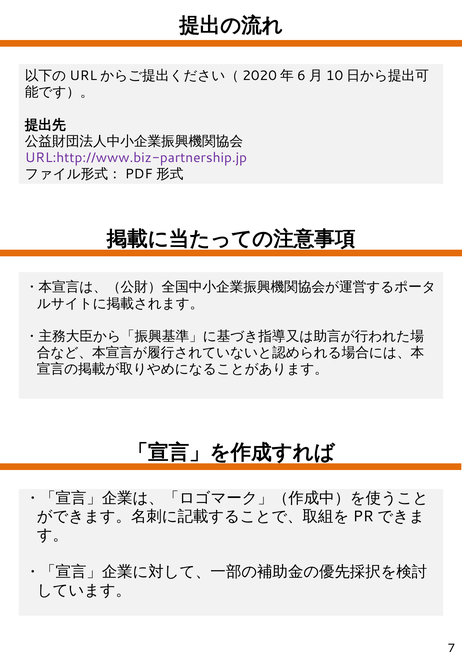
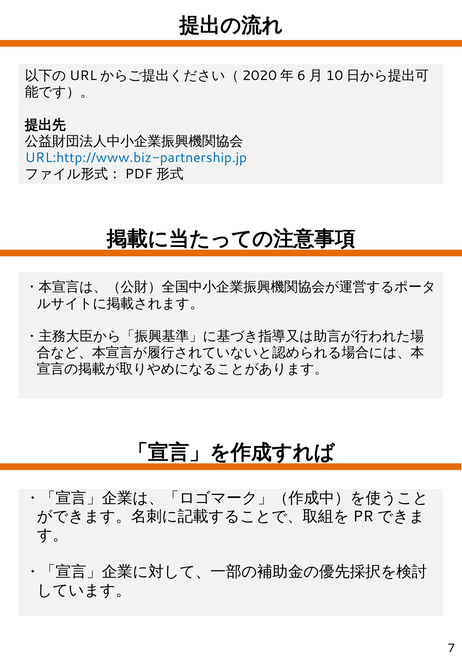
URL:http://www.biz-partnership.jp colour: purple -> blue (136, 158)
